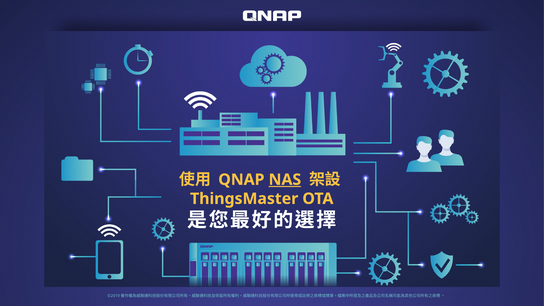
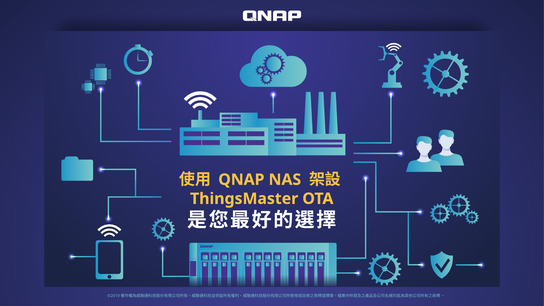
NAS underline: present -> none (285, 180)
